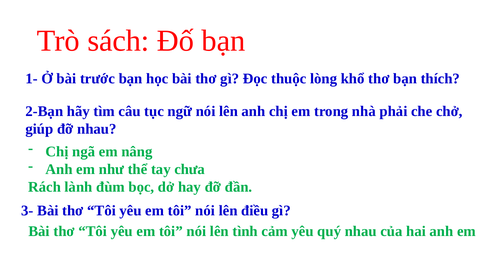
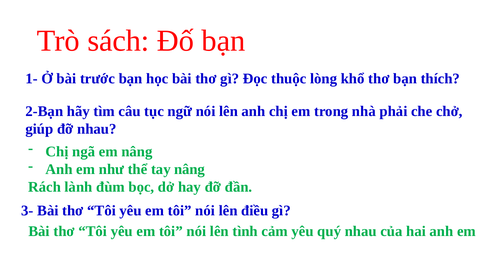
tay chưa: chưa -> nâng (190, 169)
